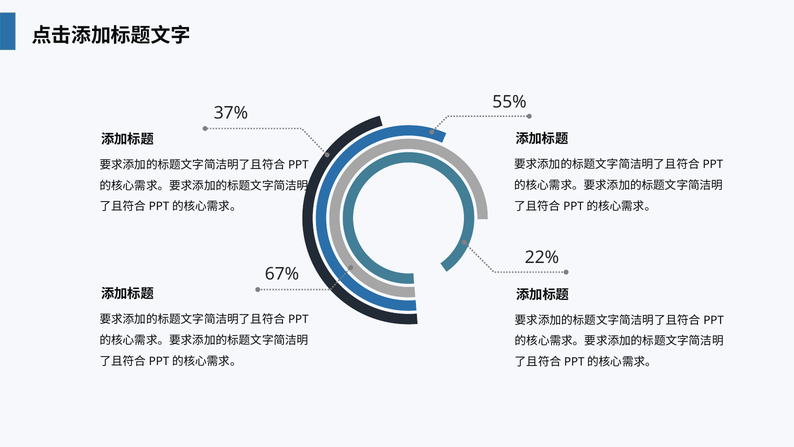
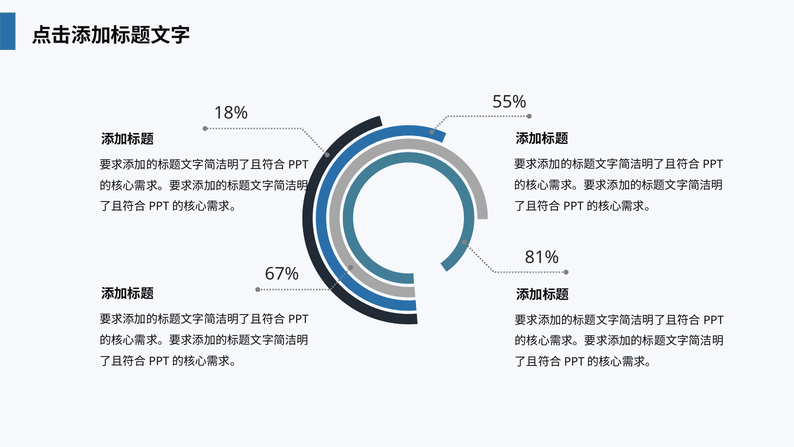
37%: 37% -> 18% (231, 113)
22%: 22% -> 81% (542, 257)
